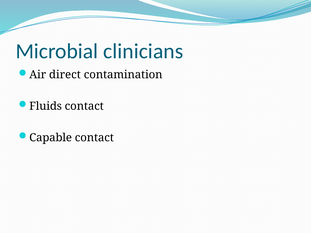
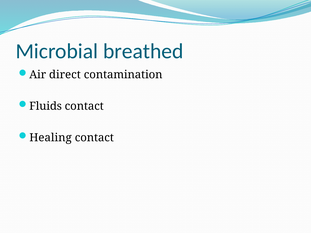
clinicians: clinicians -> breathed (143, 51)
Capable: Capable -> Healing (51, 138)
